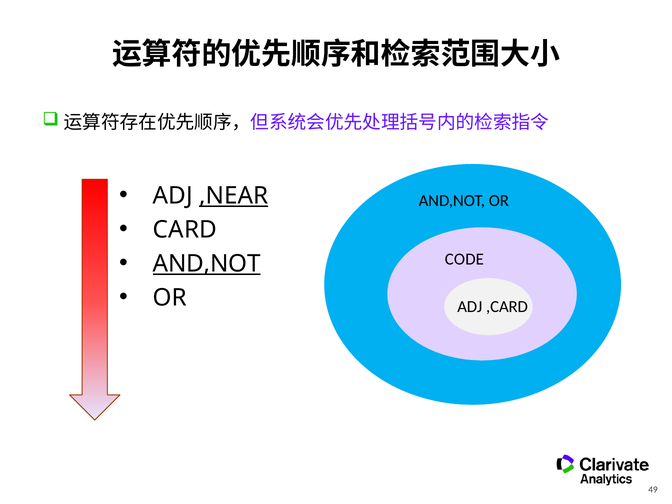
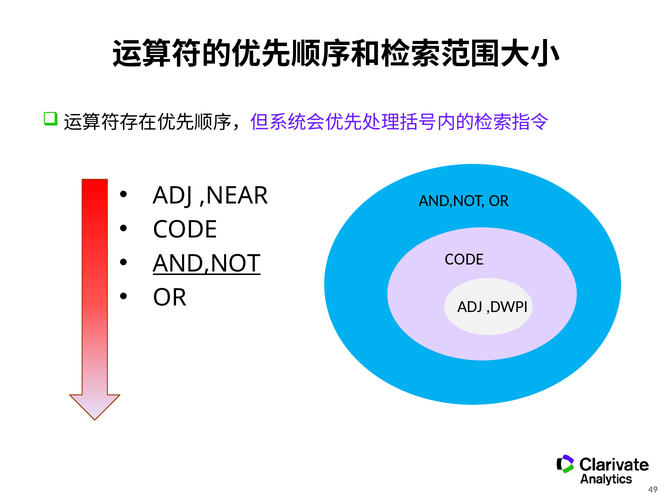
,NEAR underline: present -> none (234, 196)
CARD: CARD -> CODE (185, 230)
,CARD: ,CARD -> ,DWPI (507, 307)
